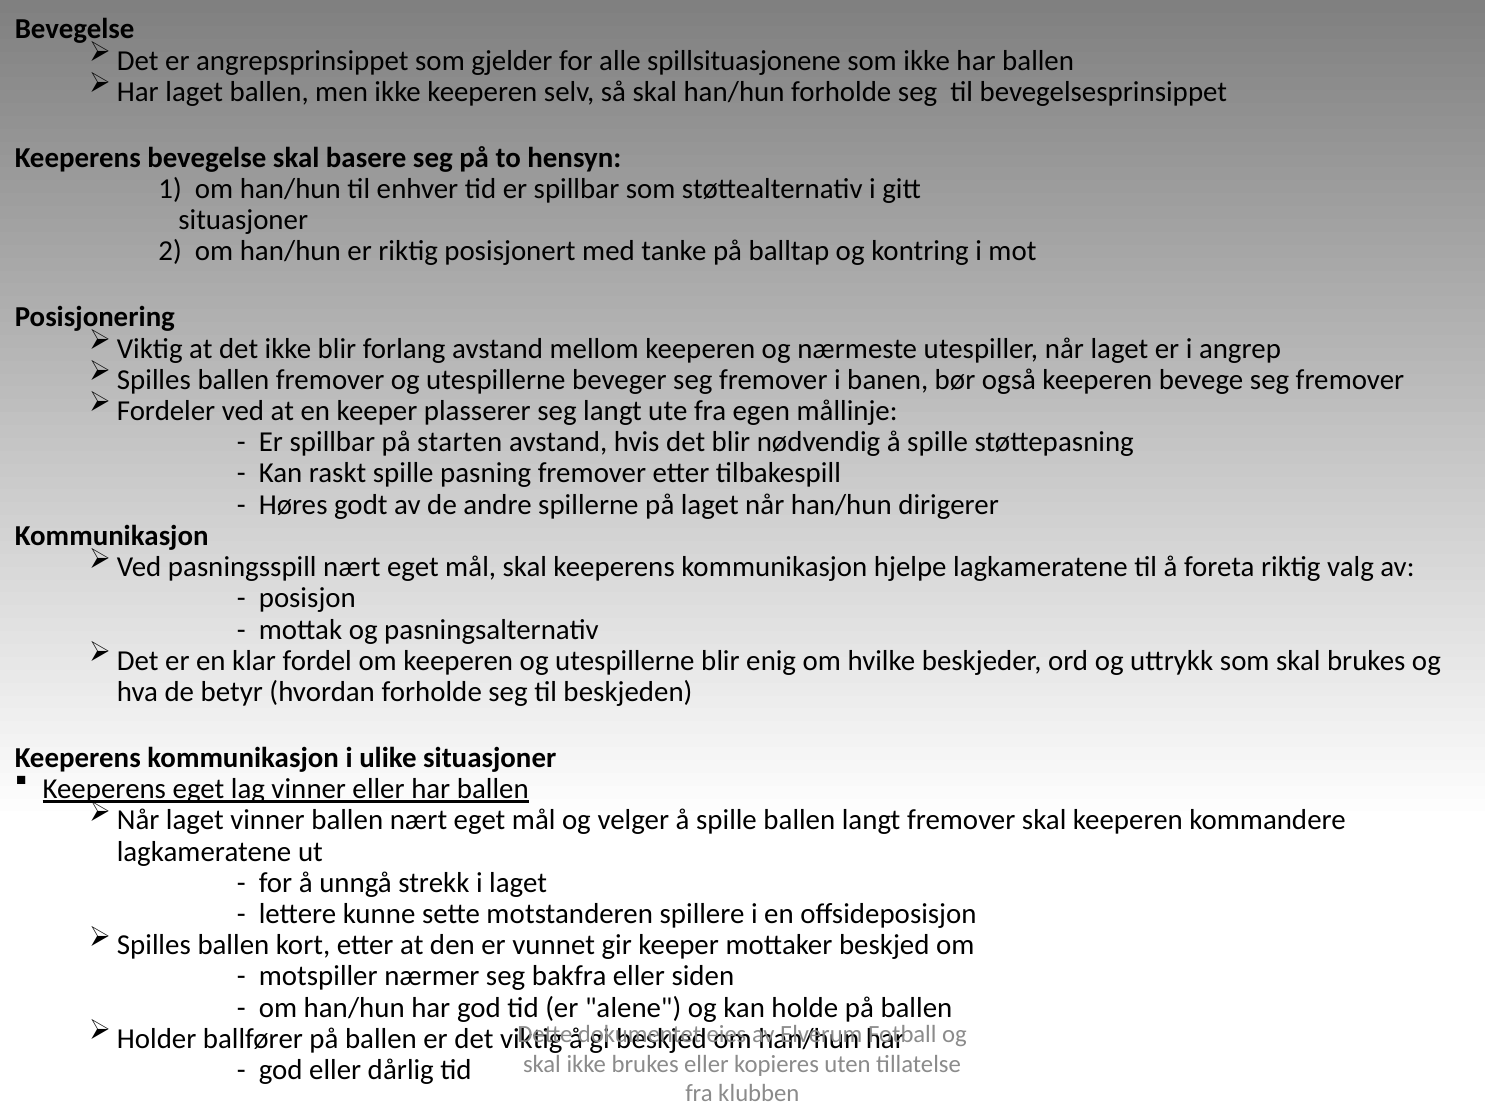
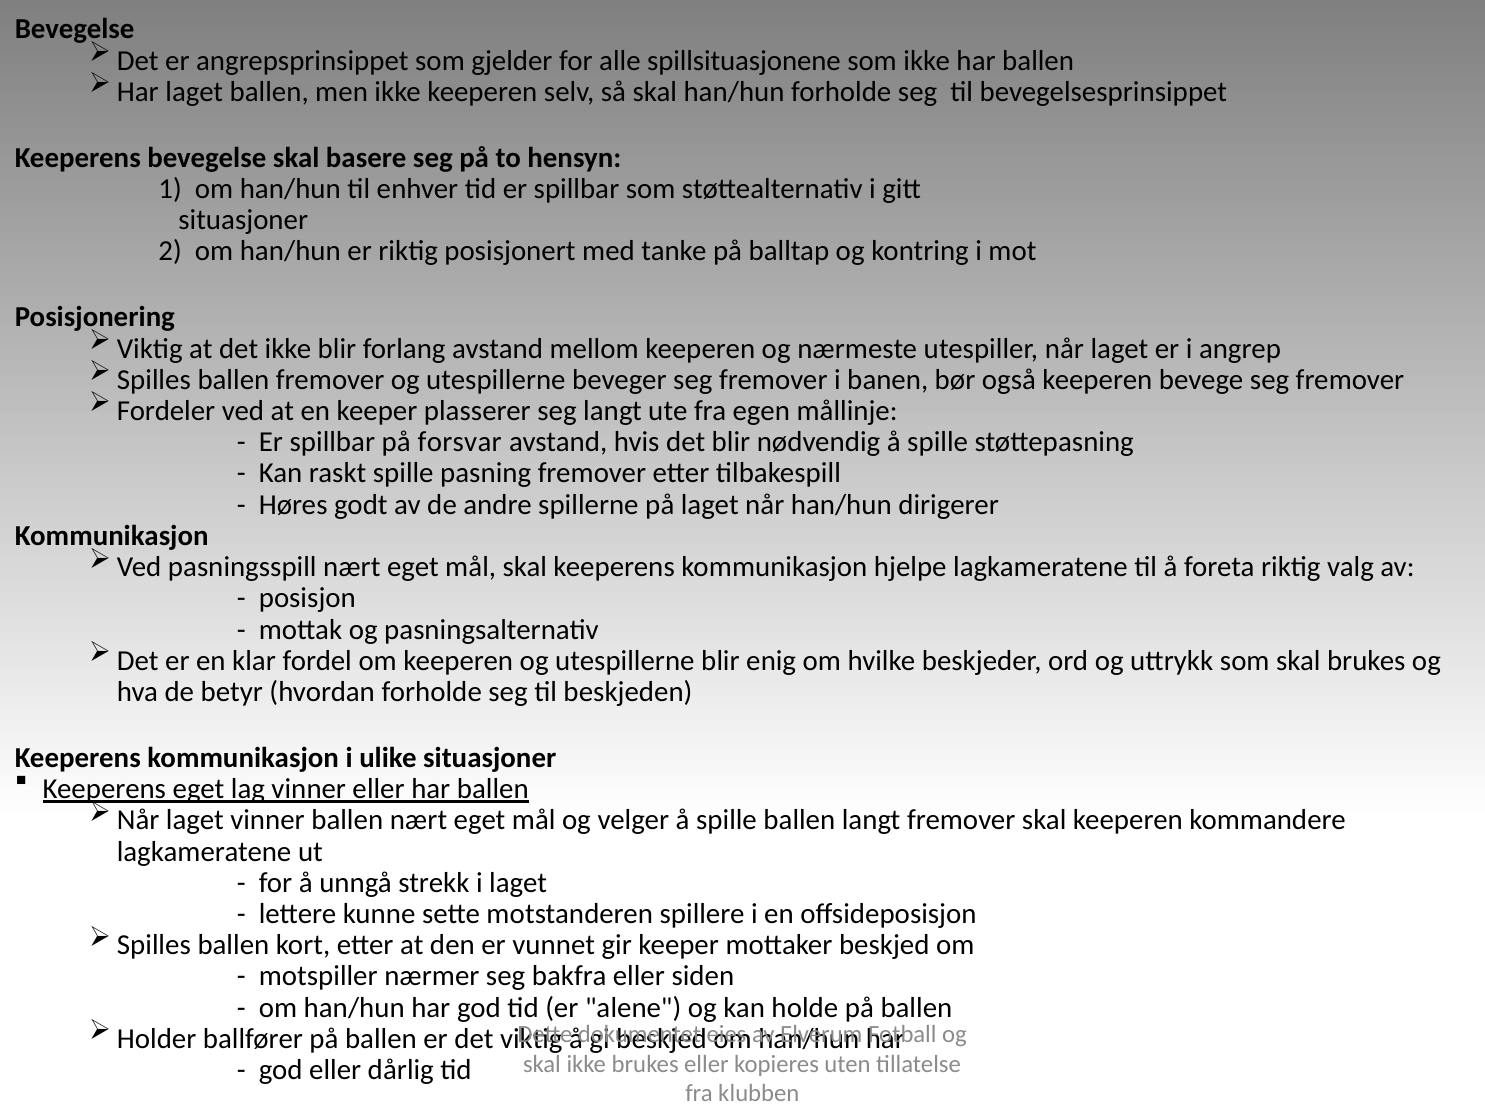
starten: starten -> forsvar (460, 442)
